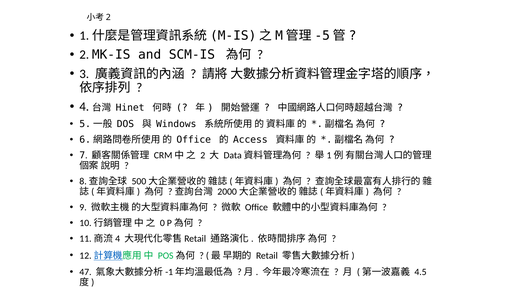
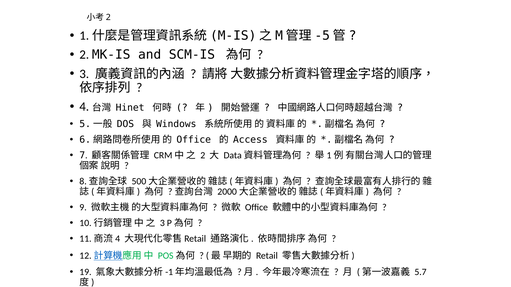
0: 0 -> 3 (162, 223)
47: 47 -> 19 (85, 273)
4.5: 4.5 -> 5.7 (420, 273)
